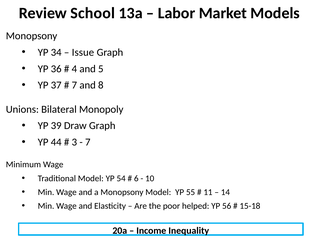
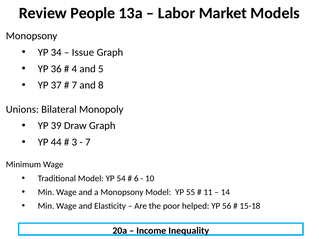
School: School -> People (93, 13)
